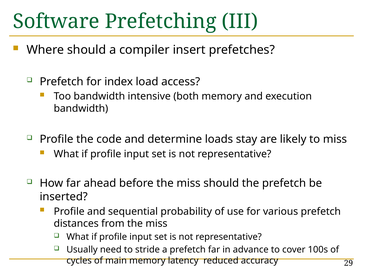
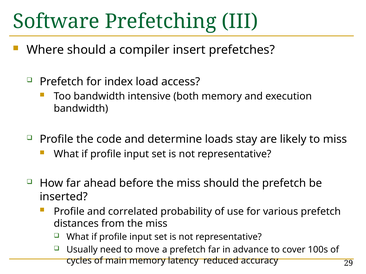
sequential: sequential -> correlated (133, 212)
stride: stride -> move (147, 250)
